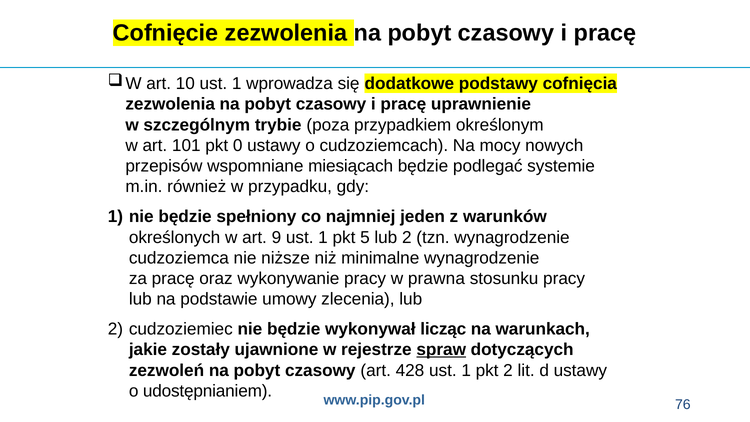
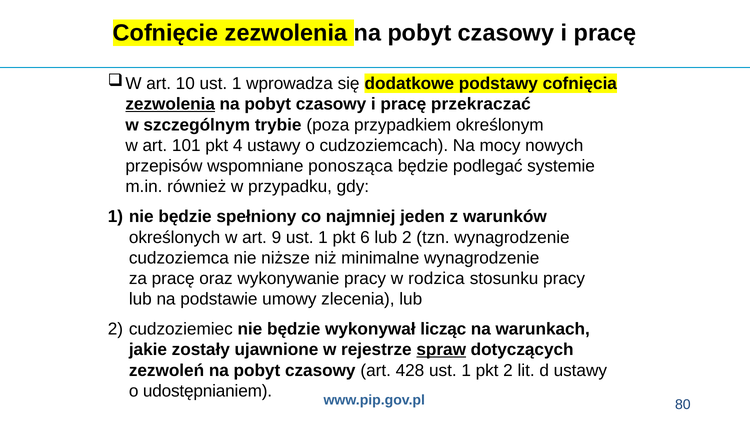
zezwolenia underline: none -> present (170, 104)
uprawnienie: uprawnienie -> przekraczać (481, 104)
0: 0 -> 4 (238, 145)
miesiącach: miesiącach -> ponosząca (350, 166)
5: 5 -> 6 (365, 237)
prawna: prawna -> rodzica (436, 278)
76: 76 -> 80 (683, 404)
